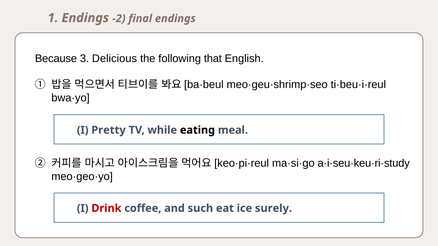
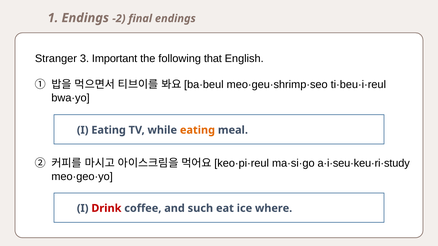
Because: Because -> Stranger (56, 59)
Delicious: Delicious -> Important (115, 59)
I Pretty: Pretty -> Eating (109, 130)
eating colour: black -> orange (197, 130)
surely: surely -> where (274, 209)
